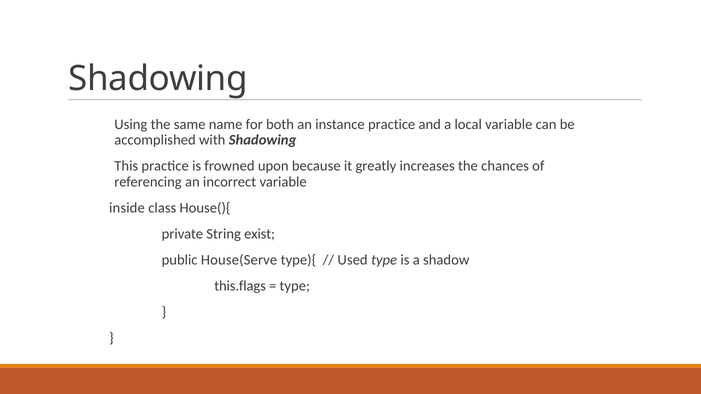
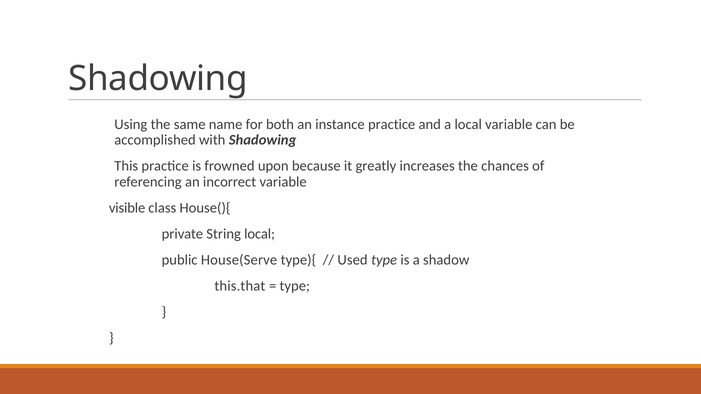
inside: inside -> visible (127, 208)
String exist: exist -> local (260, 234)
this.flags: this.flags -> this.that (240, 286)
